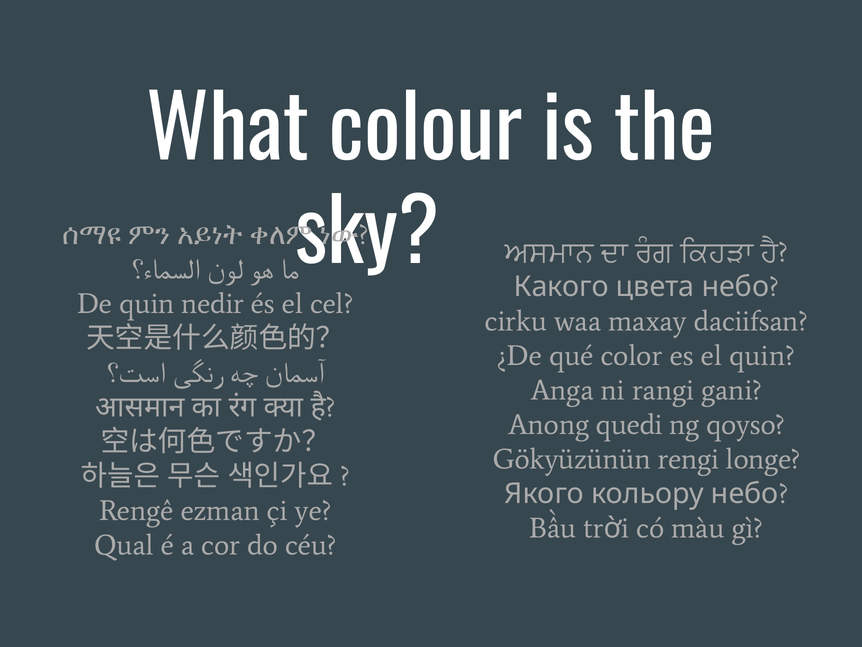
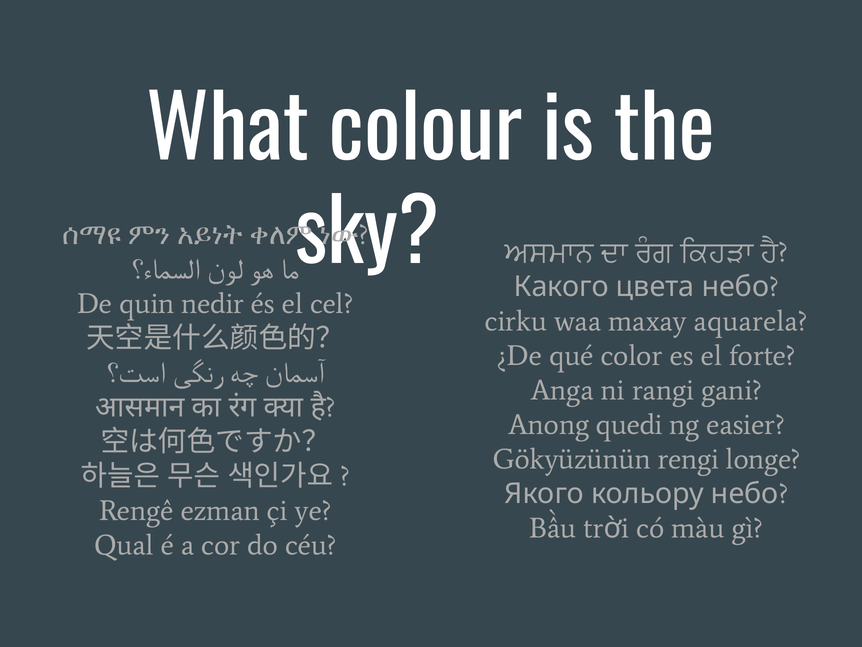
daciifsan: daciifsan -> aquarela (751, 321)
el quin: quin -> forte (762, 355)
qoyso: qoyso -> easier (746, 424)
